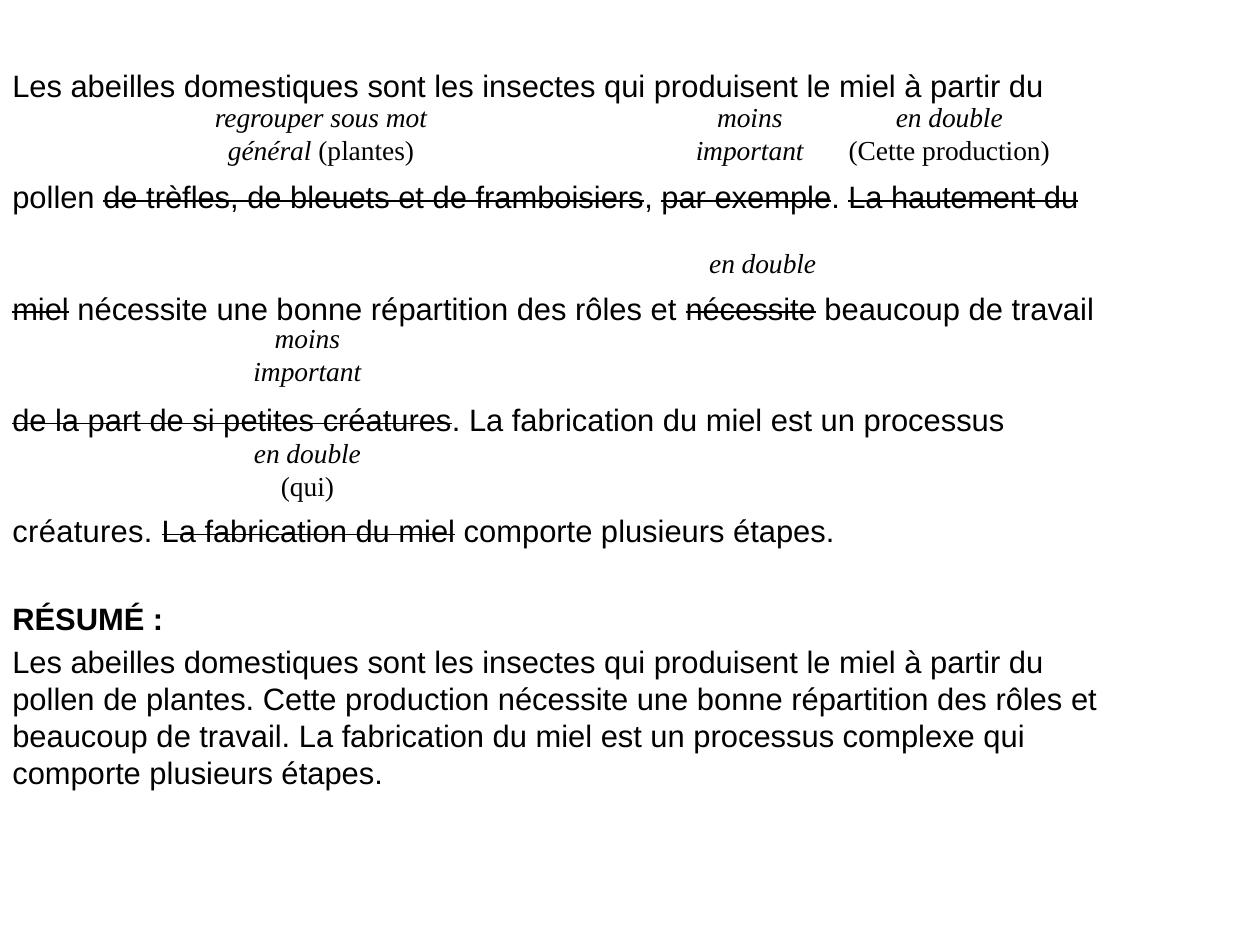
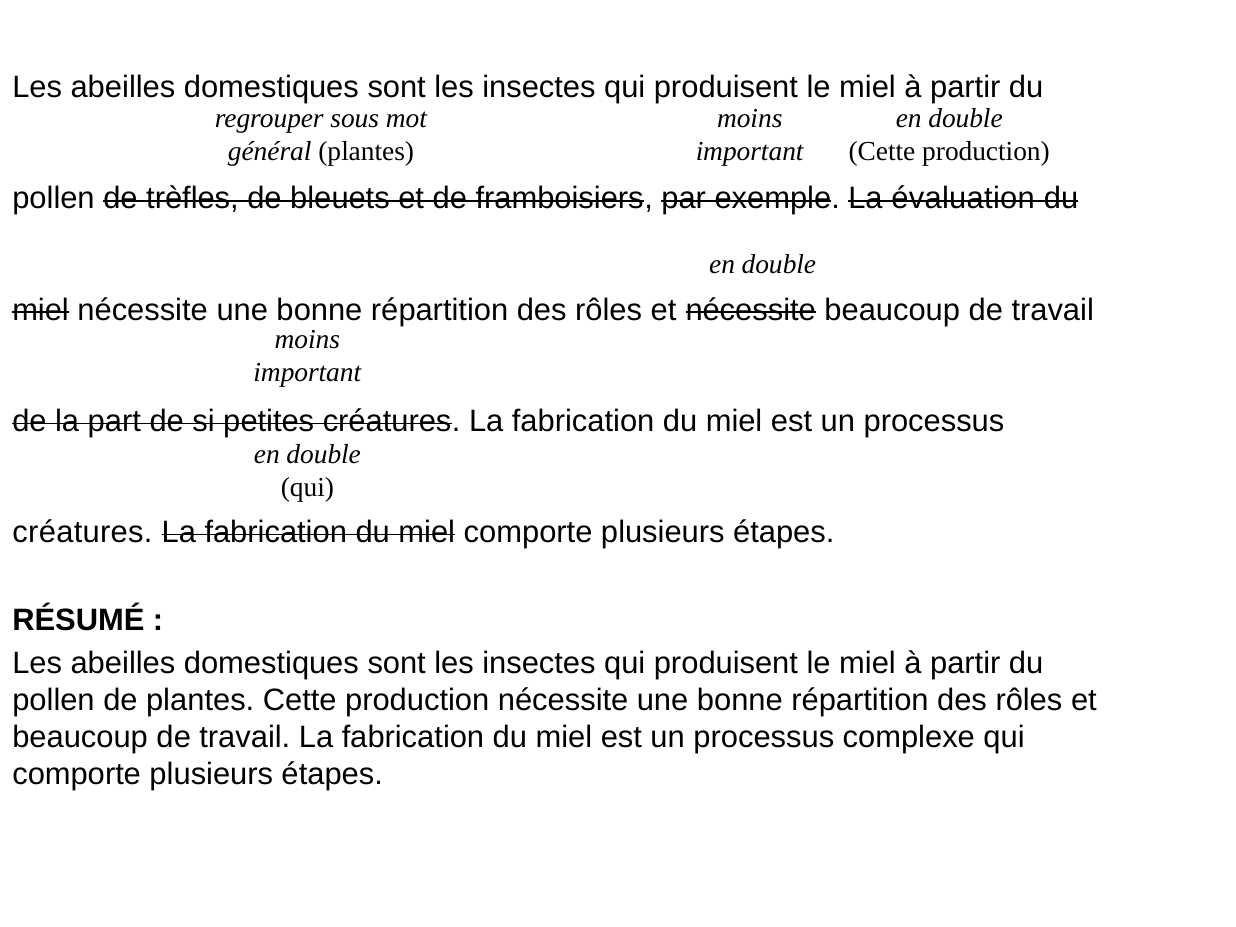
hautement: hautement -> évaluation (963, 199)
